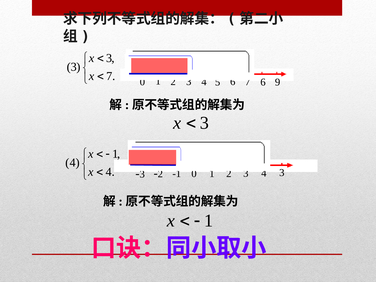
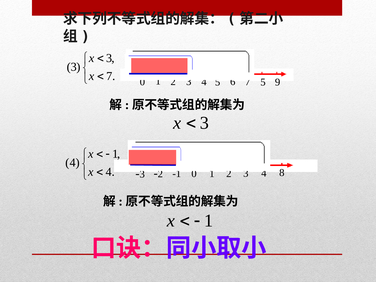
6: 6 -> 5 (263, 82)
3: 3 -> 8 (282, 173)
